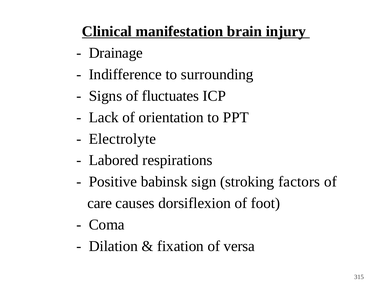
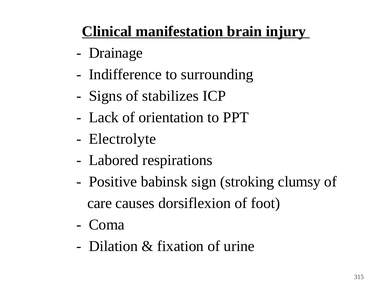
fluctuates: fluctuates -> stabilizes (170, 96)
factors: factors -> clumsy (299, 182)
versa: versa -> urine (239, 246)
